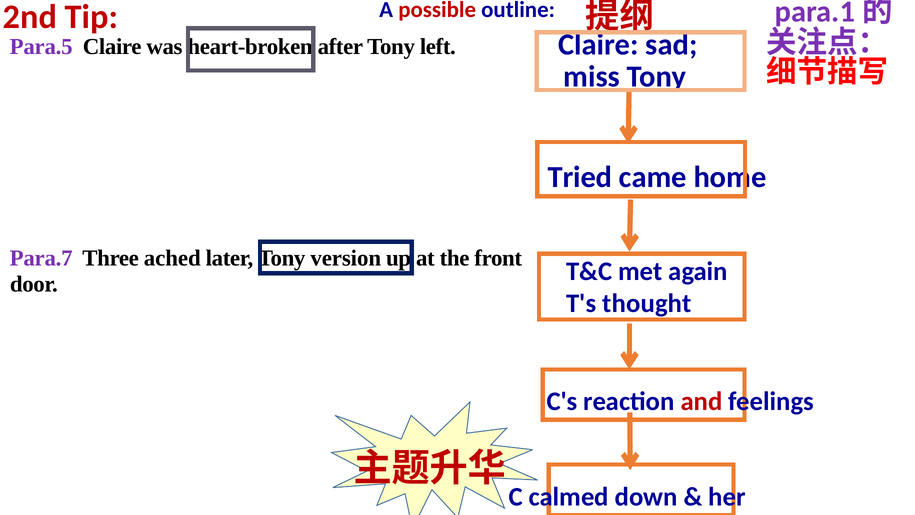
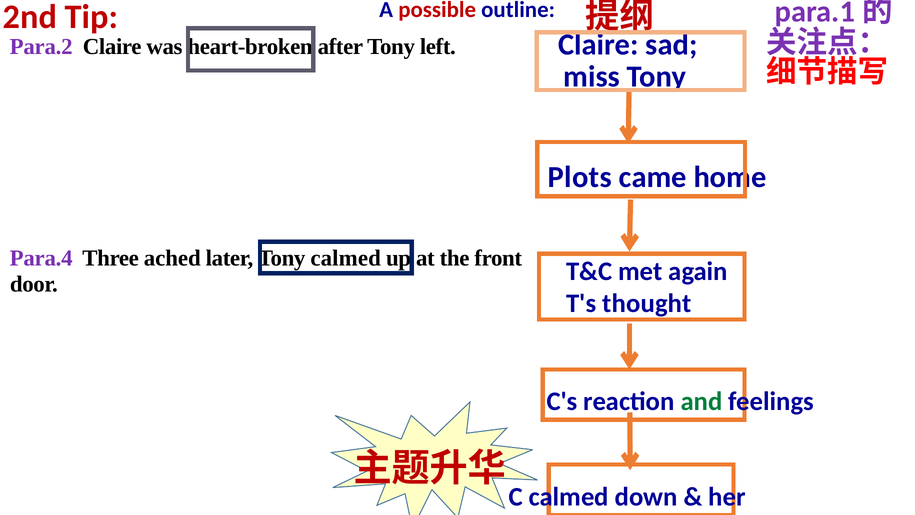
Para.5: Para.5 -> Para.2 (41, 46)
Tried: Tried -> Plots (580, 177)
Para.7: Para.7 -> Para.4 (41, 258)
Tony version: version -> calmed (346, 258)
and colour: red -> green (701, 401)
